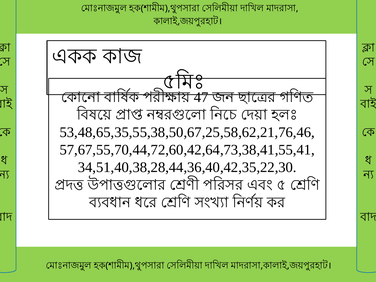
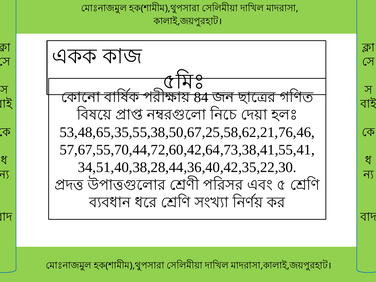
47: 47 -> 84 (201, 97)
